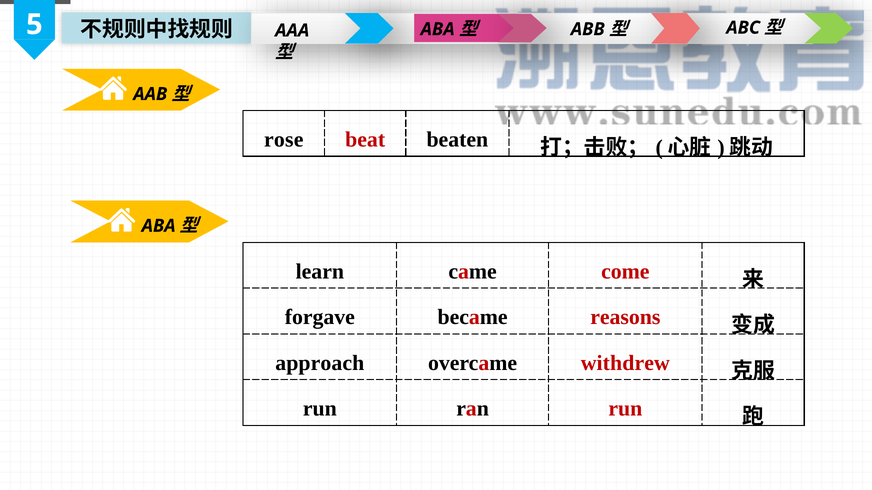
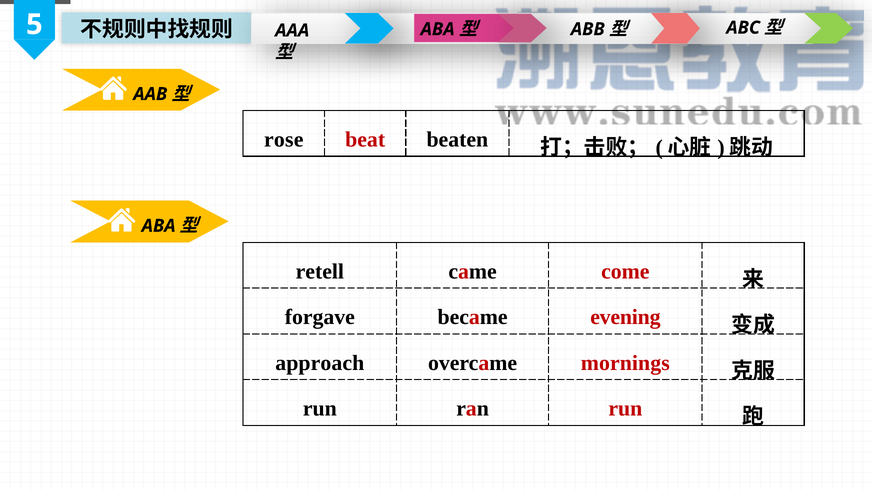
learn: learn -> retell (320, 272)
reasons: reasons -> evening (625, 317)
withdrew: withdrew -> mornings (625, 363)
